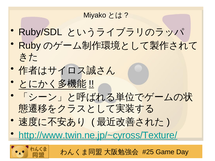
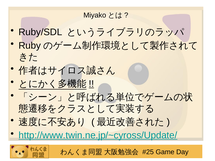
http://www.twin.ne.jp/~cyross/Texture/: http://www.twin.ne.jp/~cyross/Texture/ -> http://www.twin.ne.jp/~cyross/Update/ (98, 135)
